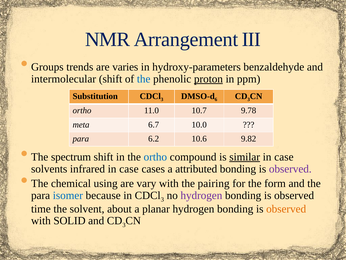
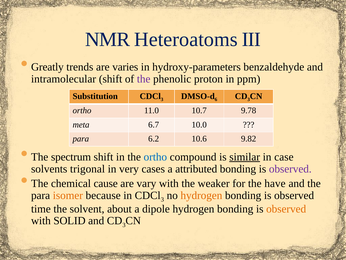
Arrangement: Arrangement -> Heteroatoms (186, 39)
Groups: Groups -> Greatly (47, 67)
intermolecular: intermolecular -> intramolecular (64, 79)
the colour: blue -> purple (144, 79)
proton underline: present -> none (208, 79)
infrared: infrared -> trigonal (87, 169)
case: case -> very (129, 169)
using: using -> cause (106, 183)
pairing: pairing -> weaker (214, 183)
form: form -> have (275, 183)
isomer colour: blue -> orange (68, 195)
hydrogen colour: purple -> orange (201, 195)
planar: planar -> dipole (156, 208)
